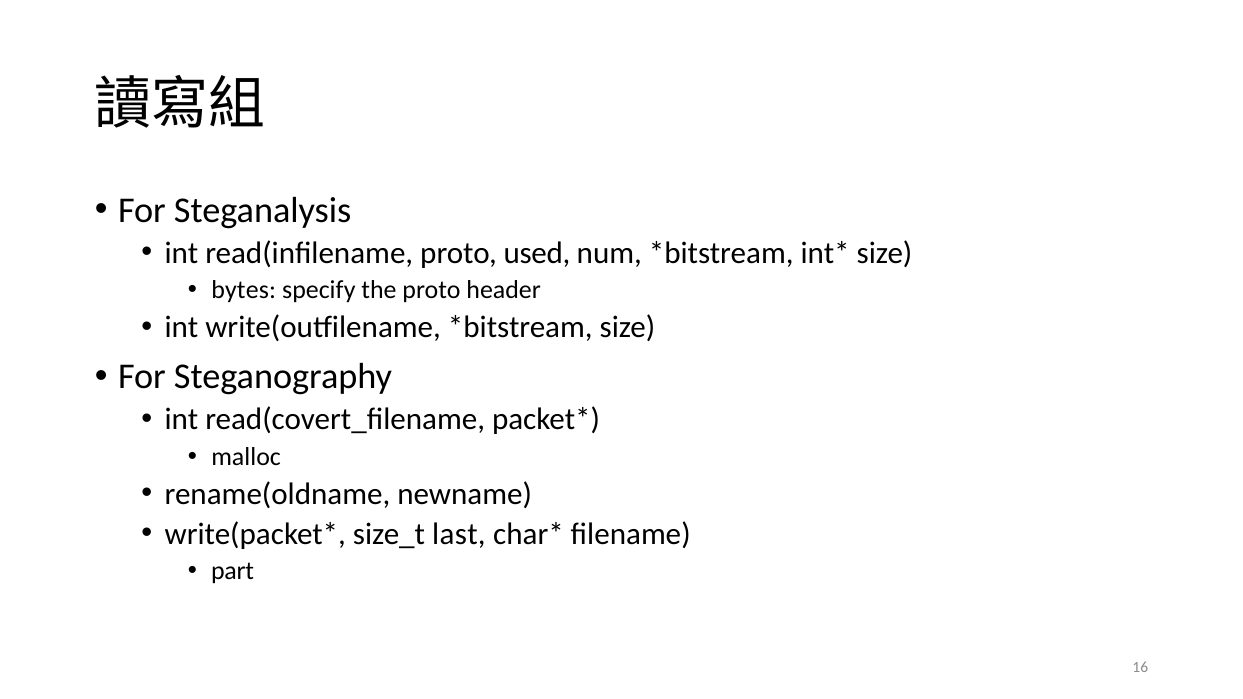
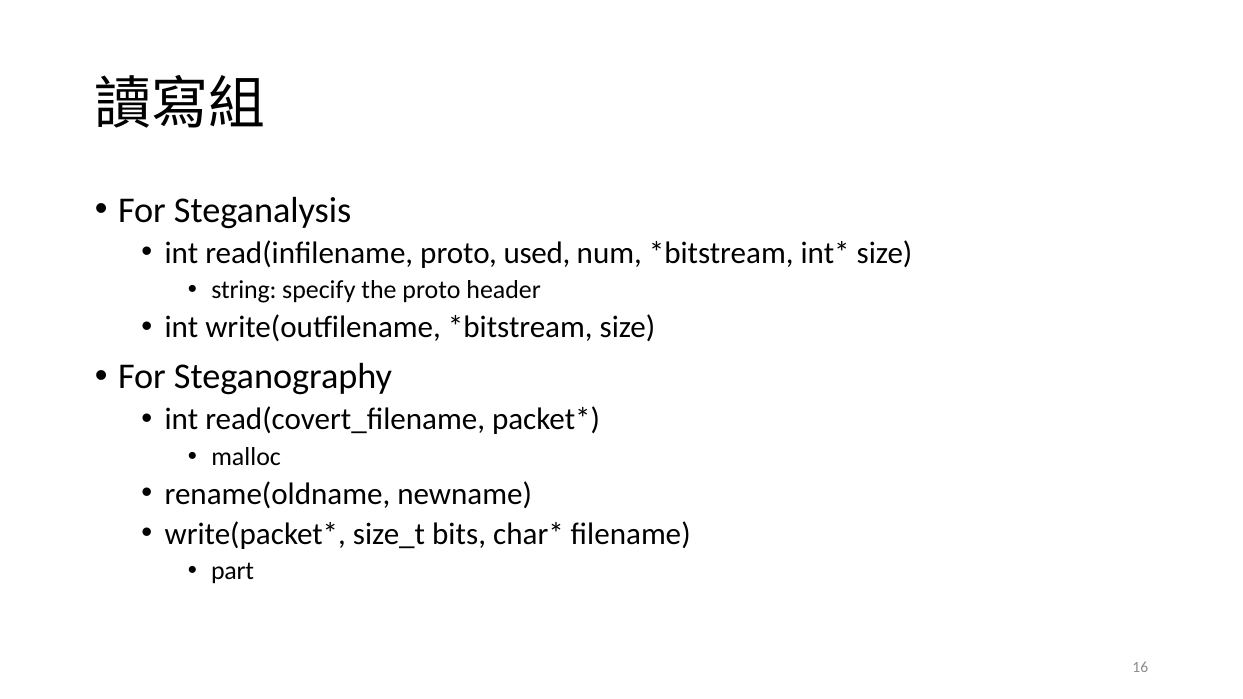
bytes: bytes -> string (244, 290)
last: last -> bits (459, 534)
